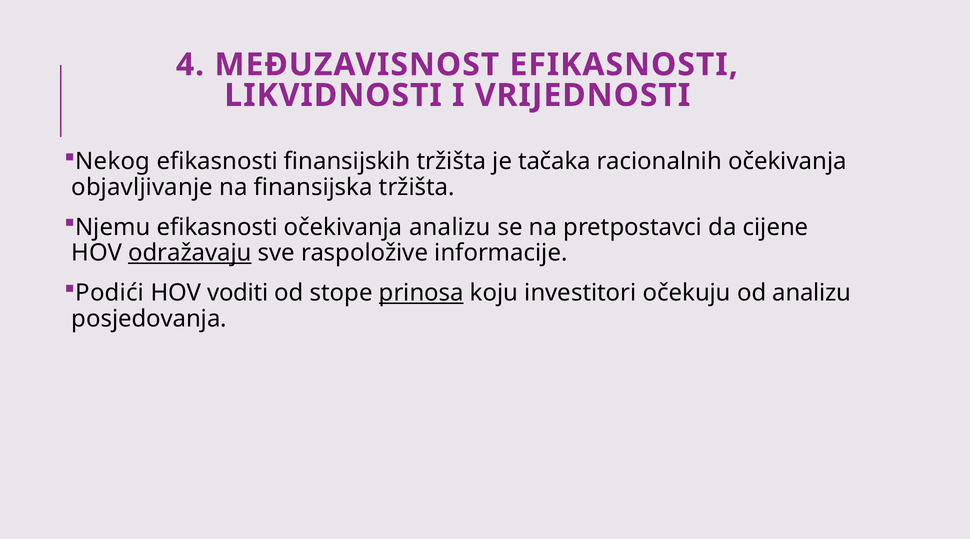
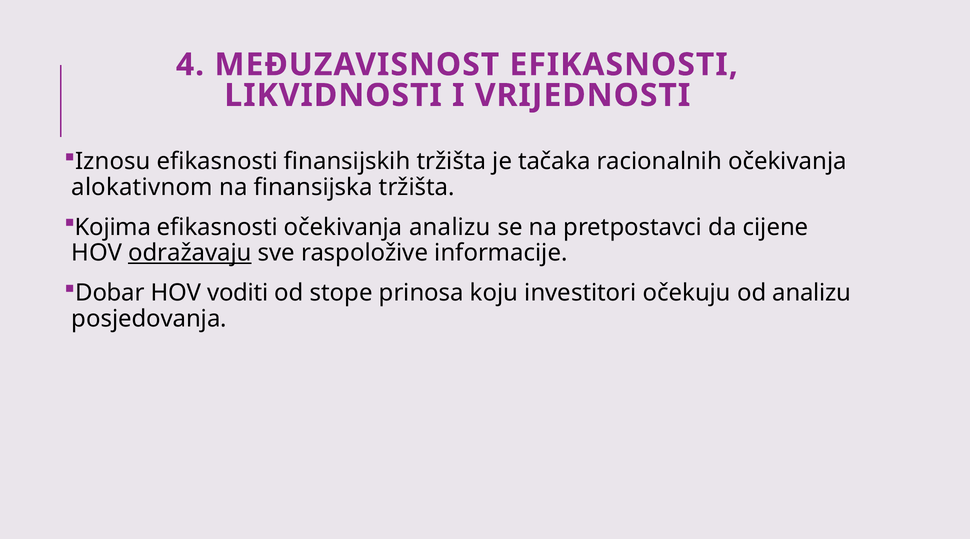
Nekog: Nekog -> Iznosu (113, 161)
objavljivanje: objavljivanje -> alokativnom (142, 187)
Njemu: Njemu -> Kojima (113, 227)
Podići: Podići -> Dobar (110, 293)
prinosa underline: present -> none (421, 293)
